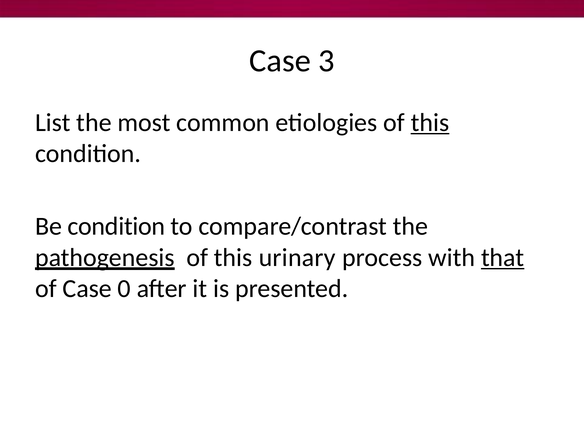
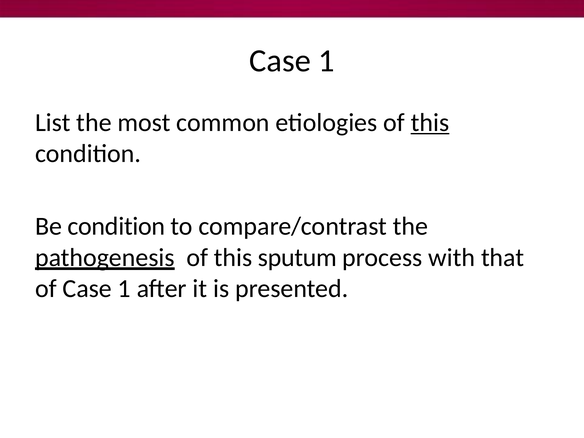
3: 3 -> 1 (326, 61)
urinary: urinary -> sputum (297, 258)
that underline: present -> none (503, 258)
of Case 0: 0 -> 1 (124, 289)
